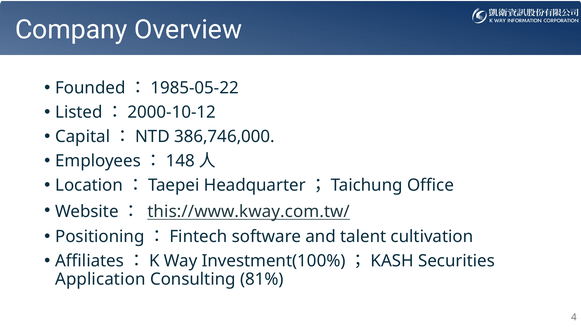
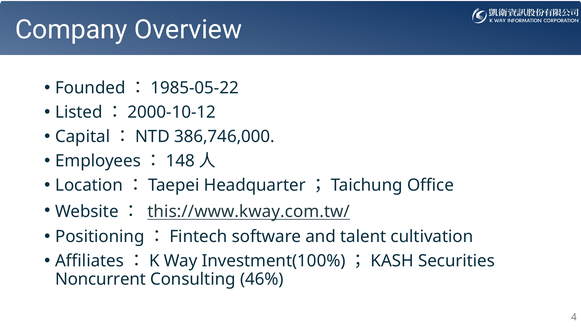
Application: Application -> Noncurrent (100, 279)
81%: 81% -> 46% (262, 279)
